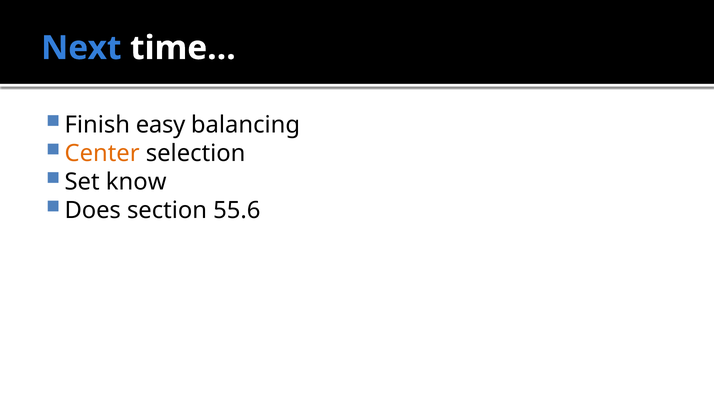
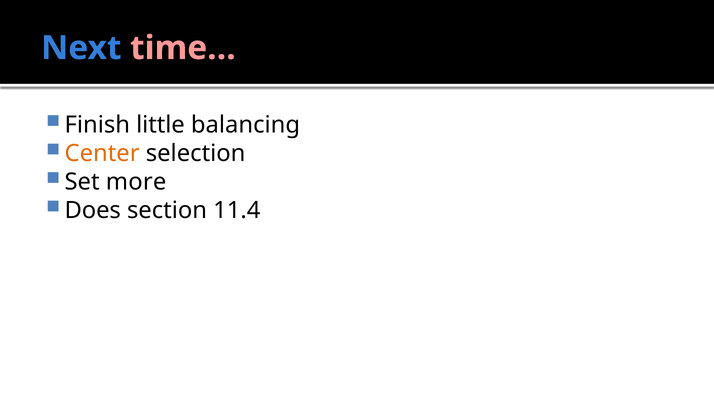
time… colour: white -> pink (183, 48)
easy: easy -> little (160, 125)
know: know -> more (136, 182)
55.6: 55.6 -> 11.4 (237, 211)
